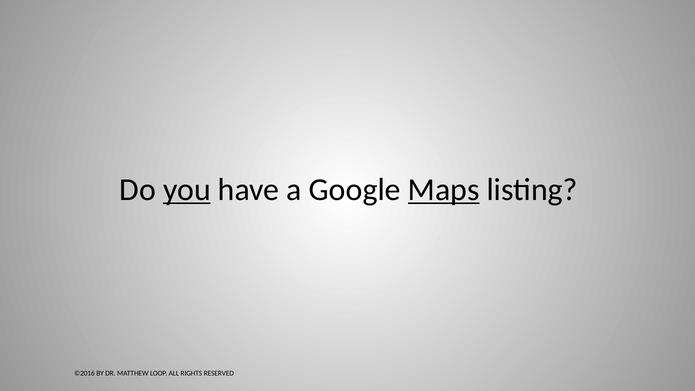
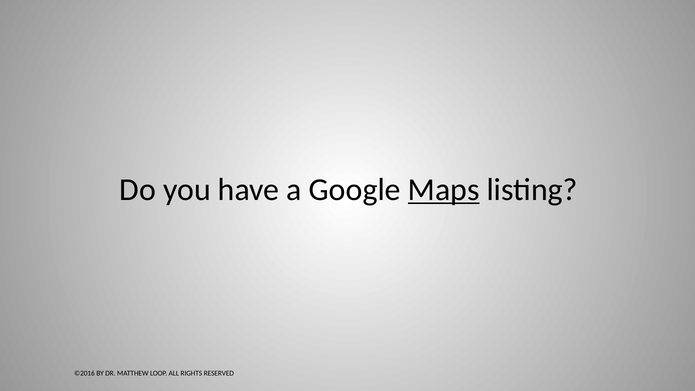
you underline: present -> none (187, 190)
